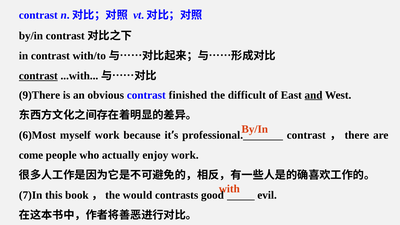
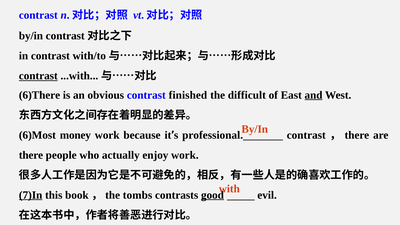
9)There: 9)There -> 6)There (39, 95)
myself: myself -> money (75, 135)
come: come -> there (31, 155)
7)In underline: none -> present (31, 195)
would: would -> tombs (138, 195)
good underline: none -> present (212, 195)
